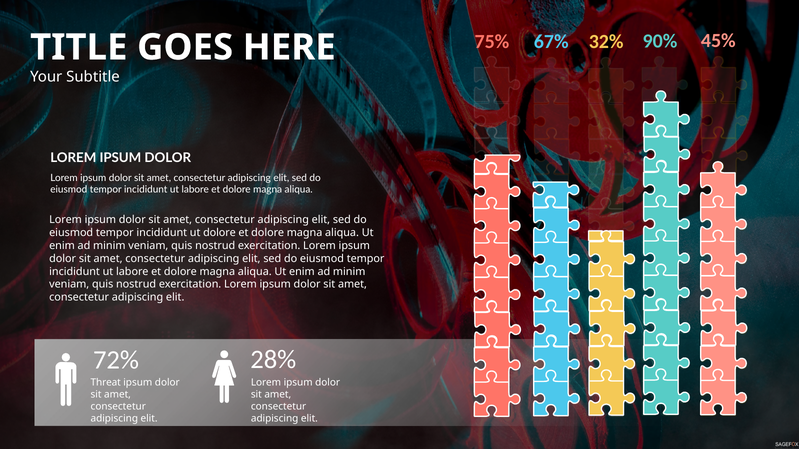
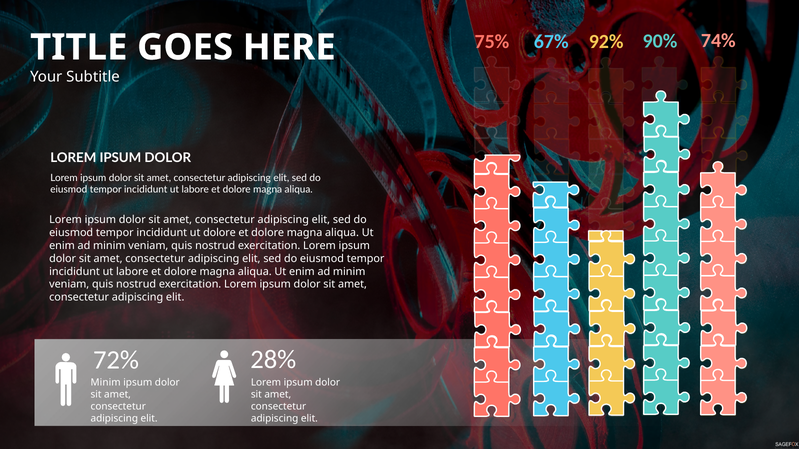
45%: 45% -> 74% (718, 41)
32%: 32% -> 92% (606, 42)
Threat: Threat -> Minim (106, 383)
